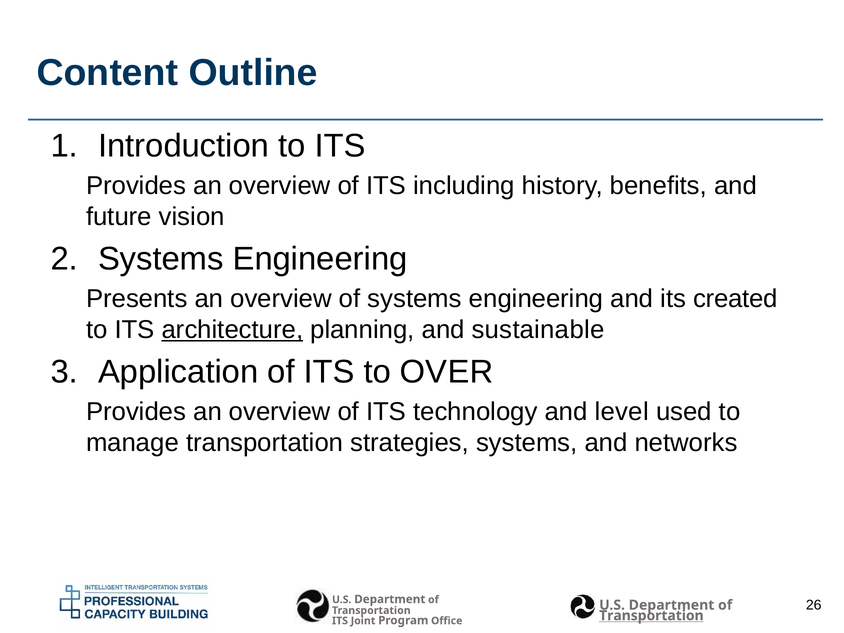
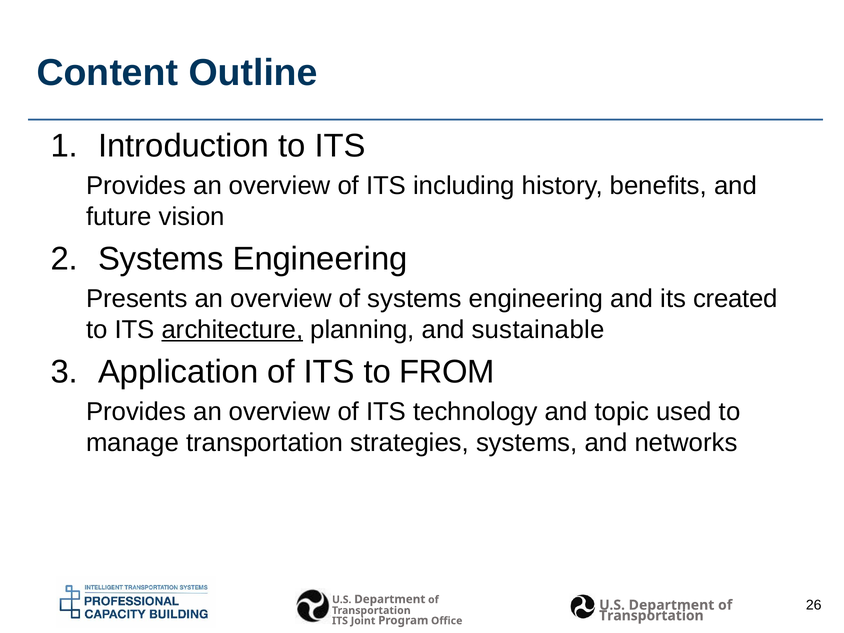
OVER: OVER -> FROM (447, 372)
level: level -> topic (622, 412)
Transportation underline: present -> none (651, 616)
